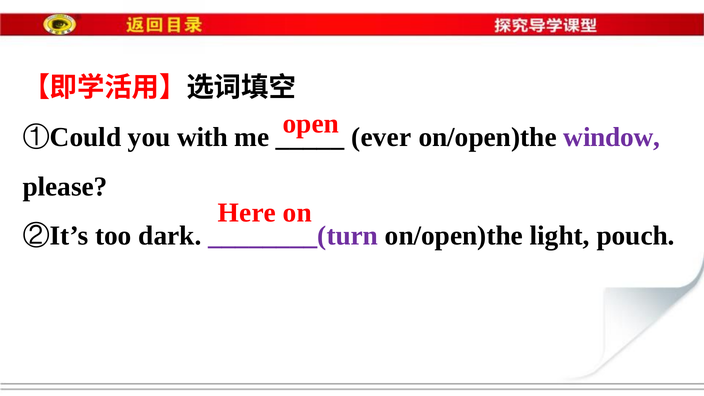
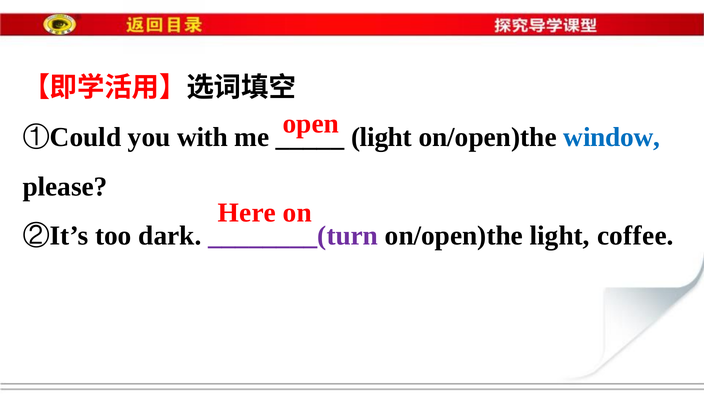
ever: ever -> light (382, 137)
window colour: purple -> blue (612, 137)
pouch: pouch -> coffee (635, 236)
